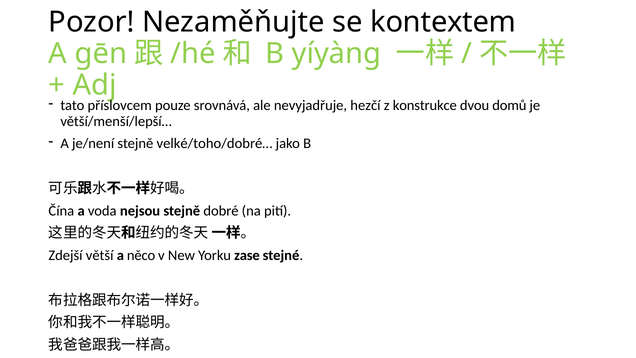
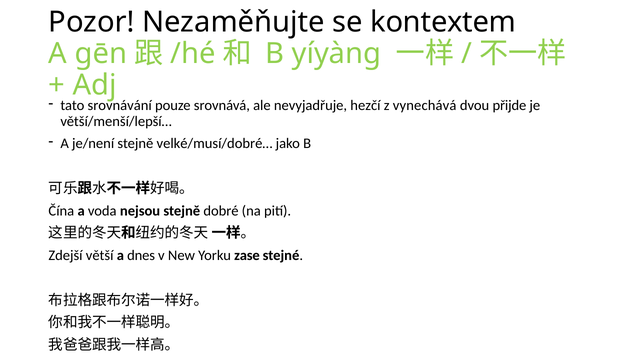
příslovcem: příslovcem -> srovnávání (120, 105)
konstrukce: konstrukce -> vynechává (425, 105)
domů: domů -> přijde (509, 105)
velké/toho/dobré…: velké/toho/dobré… -> velké/musí/dobré… (215, 143)
něco: něco -> dnes (141, 255)
